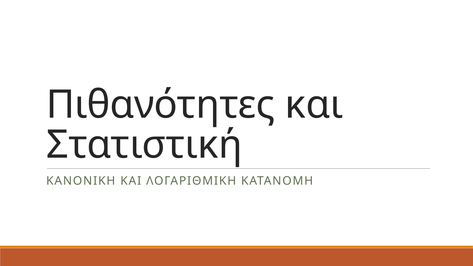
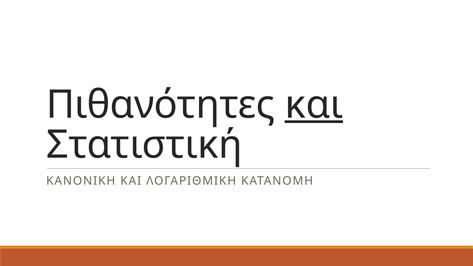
και underline: none -> present (314, 105)
